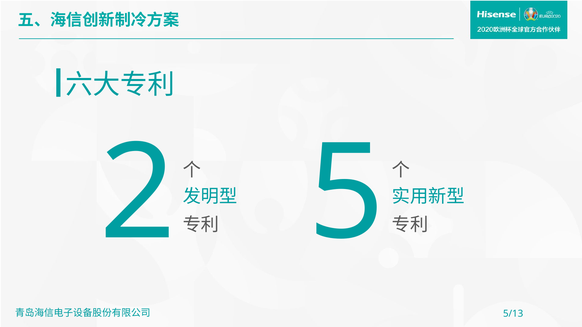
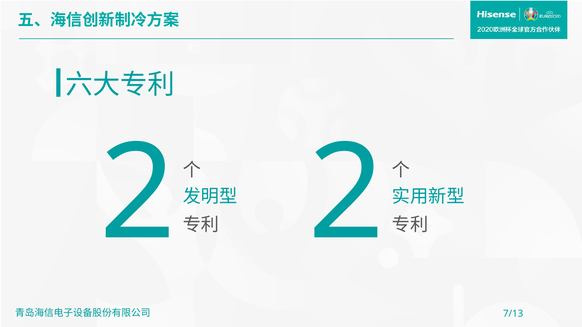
5: 5 -> 2 (346, 194)
5/13: 5/13 -> 7/13 (513, 314)
